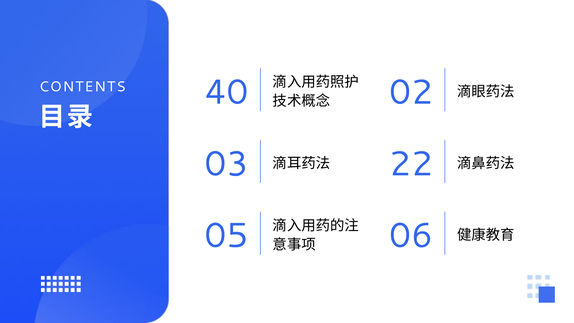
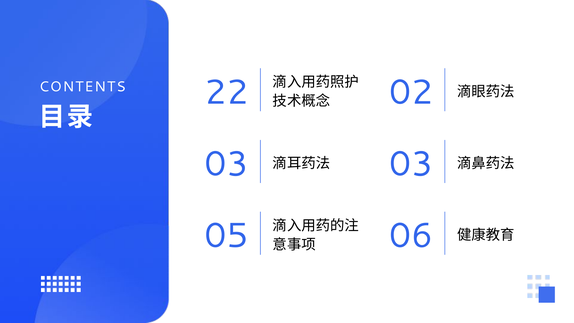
40: 40 -> 22 (227, 92)
22: 22 -> 03 (411, 164)
